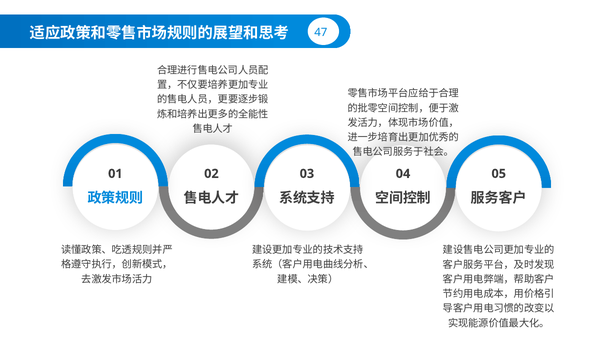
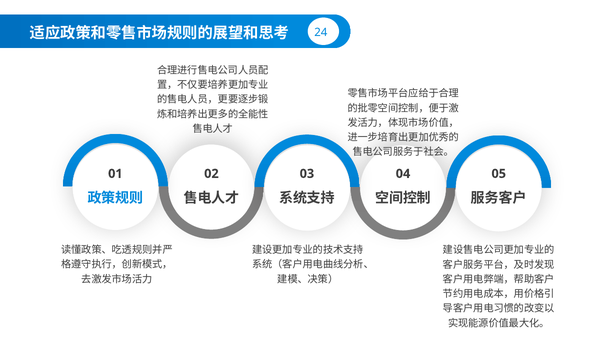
47: 47 -> 24 (321, 32)
